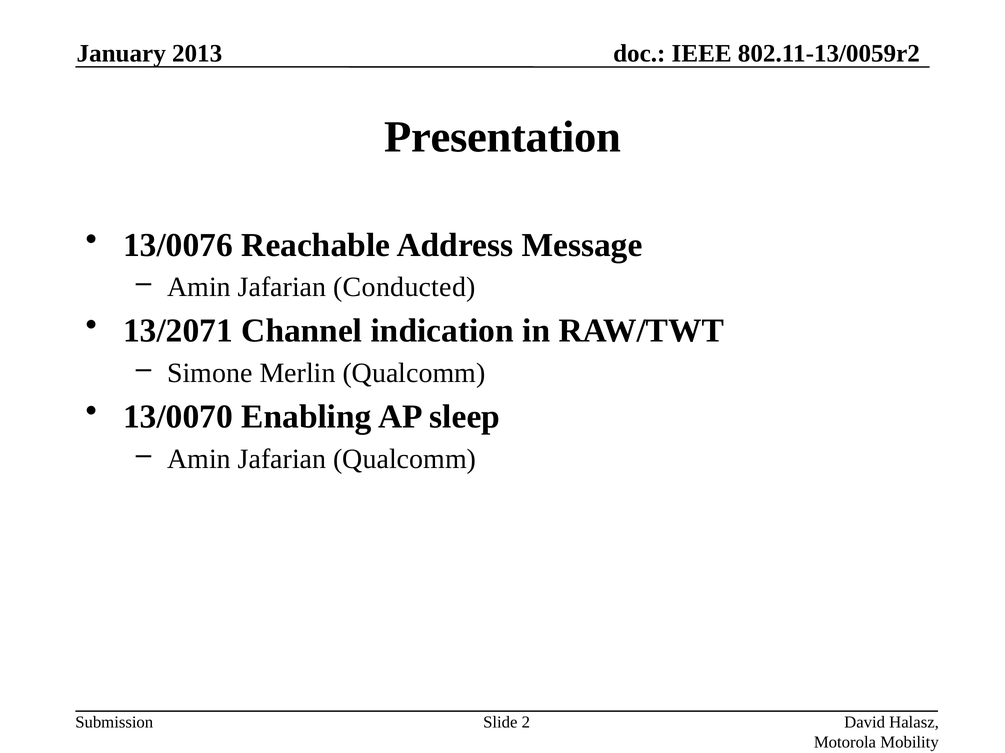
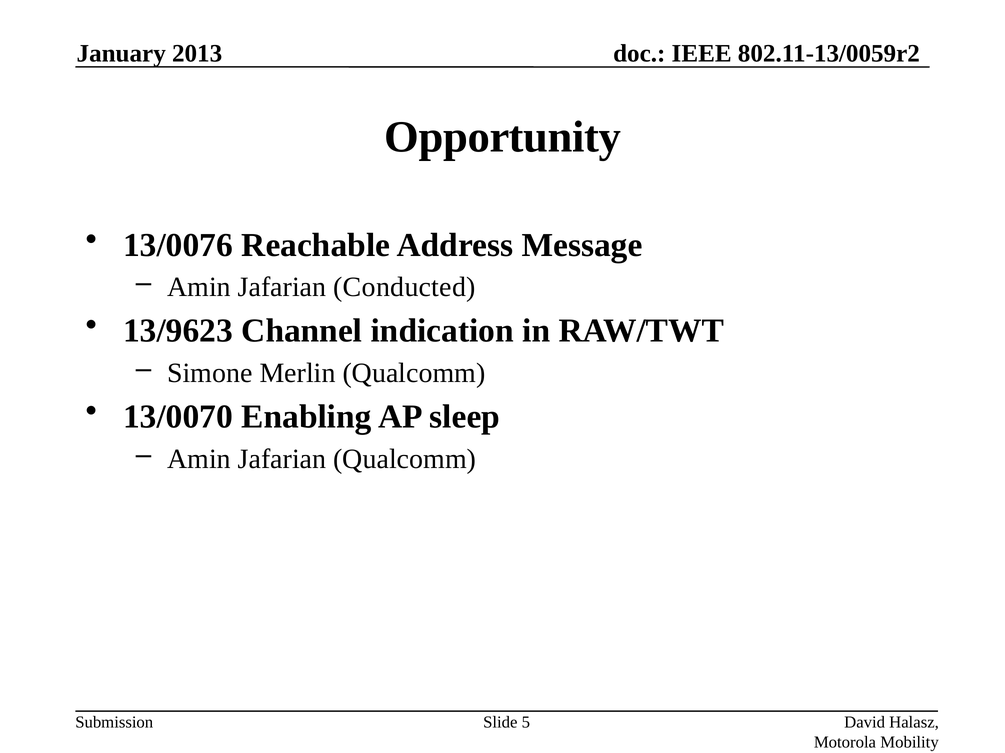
Presentation: Presentation -> Opportunity (503, 137)
13/2071: 13/2071 -> 13/9623 (178, 331)
2: 2 -> 5 (526, 723)
